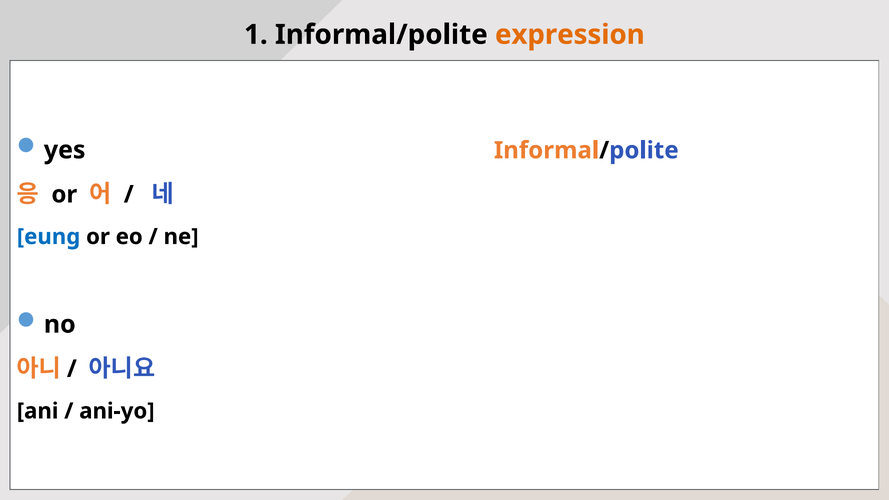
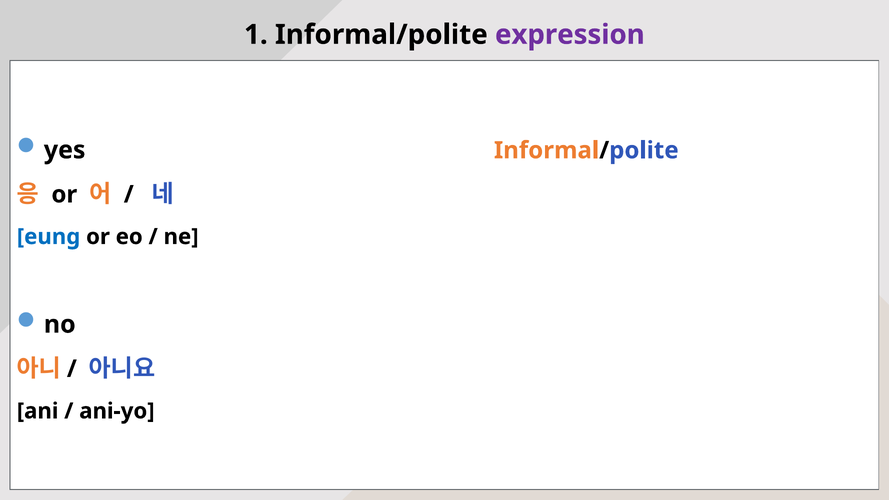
expression colour: orange -> purple (570, 35)
